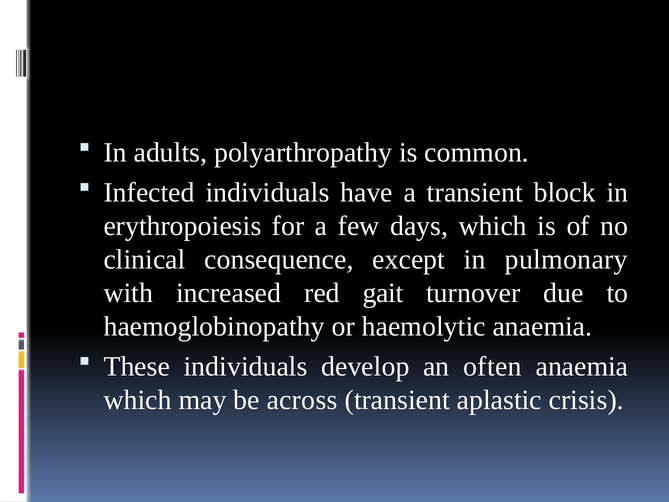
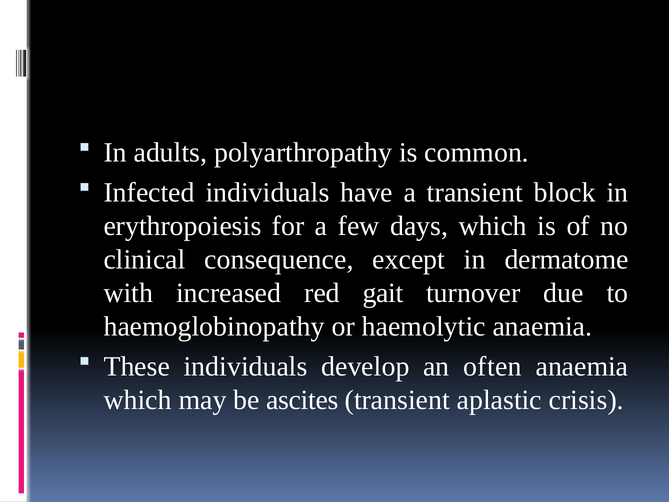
pulmonary: pulmonary -> dermatome (567, 259)
across: across -> ascites (302, 400)
